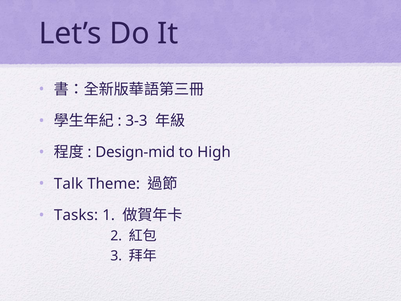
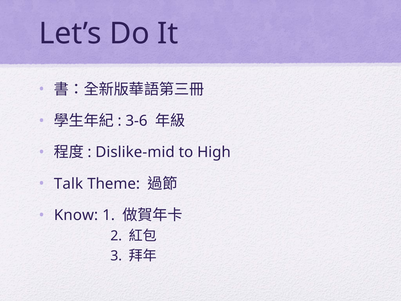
3-3: 3-3 -> 3-6 (136, 121)
Design-mid: Design-mid -> Dislike-mid (135, 152)
Tasks: Tasks -> Know (76, 215)
